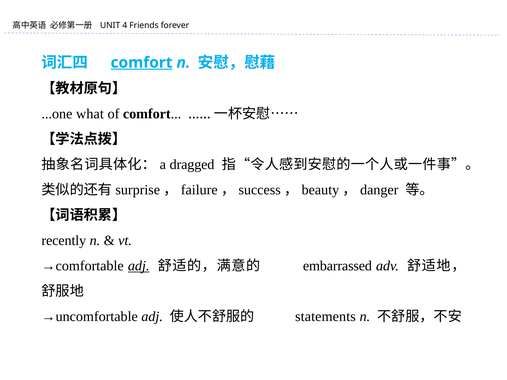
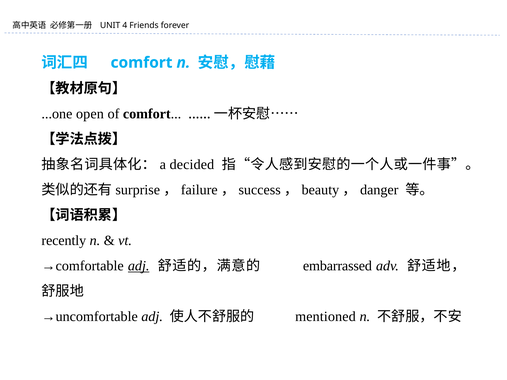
comfort underline: present -> none (142, 63)
what: what -> open (90, 114)
dragged: dragged -> decided (192, 165)
statements: statements -> mentioned (325, 317)
